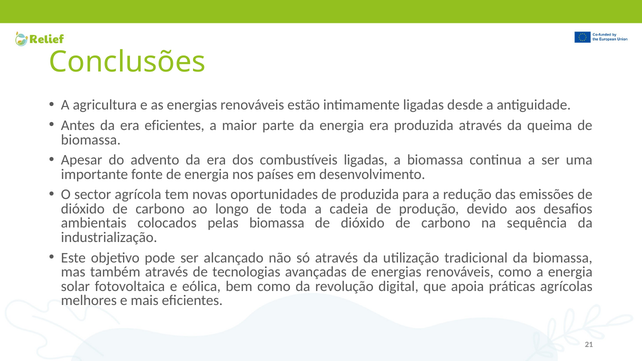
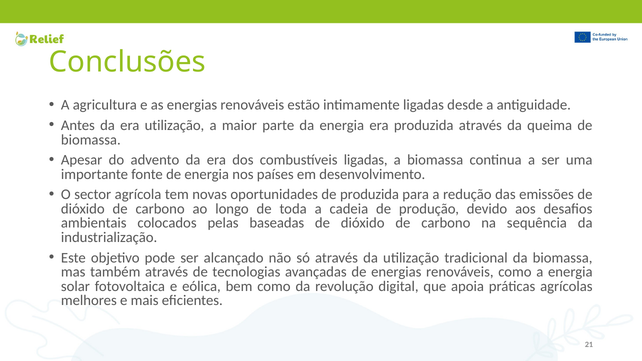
era eficientes: eficientes -> utilização (174, 125)
pelas biomassa: biomassa -> baseadas (277, 223)
